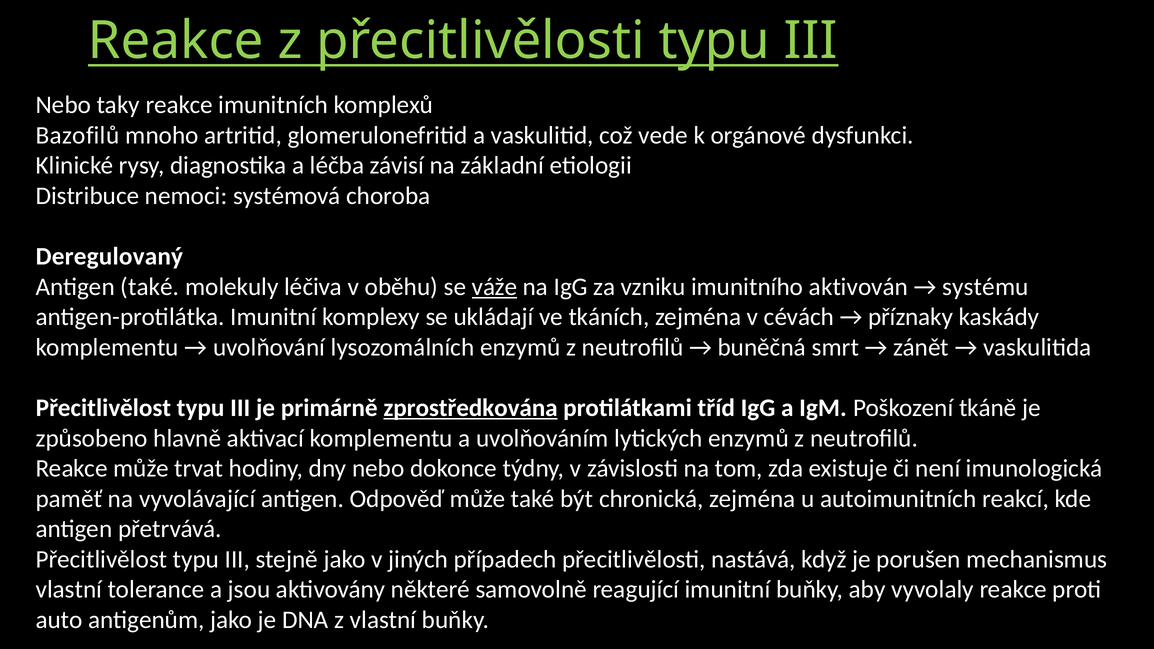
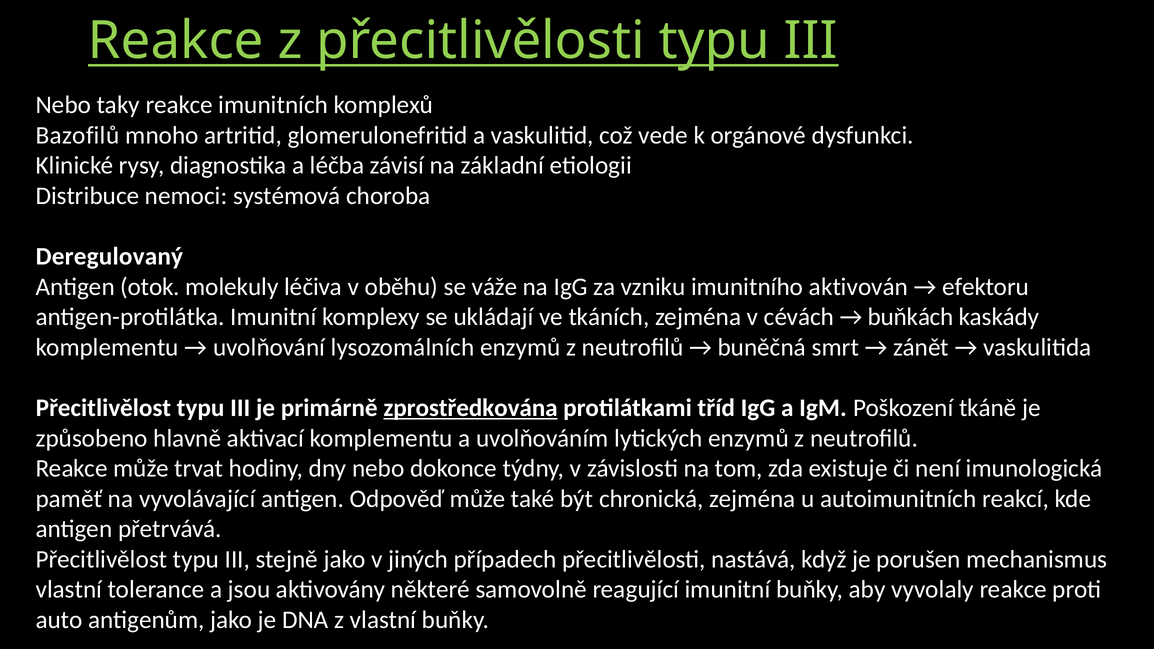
Antigen také: také -> otok (150, 287)
váže underline: present -> none (495, 287)
systému: systému -> efektoru (986, 287)
příznaky: příznaky -> buňkách (911, 317)
